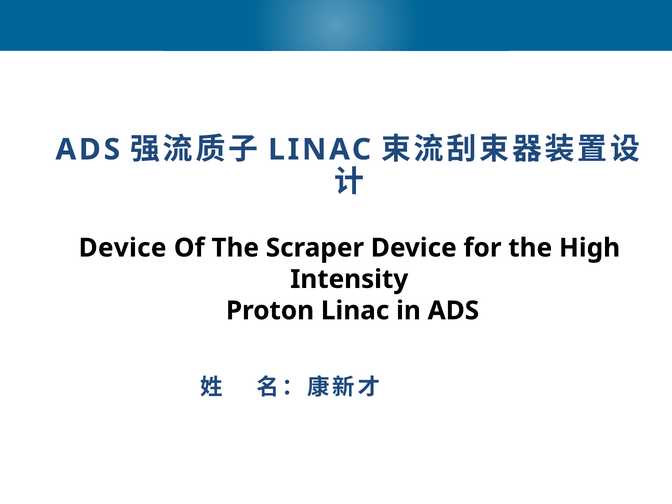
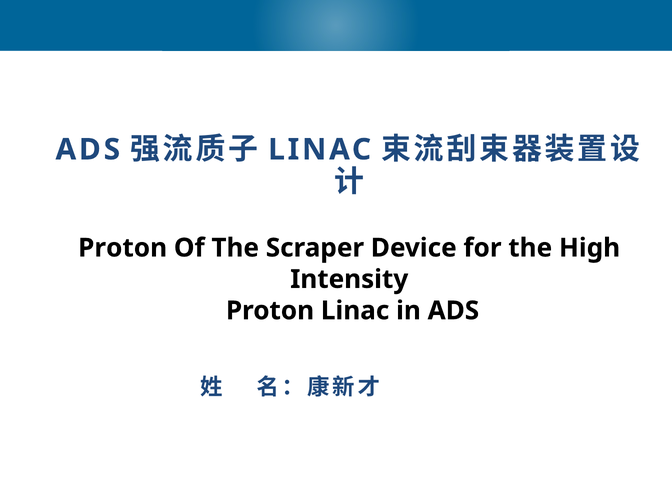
Device: Device -> Proton (123, 248)
